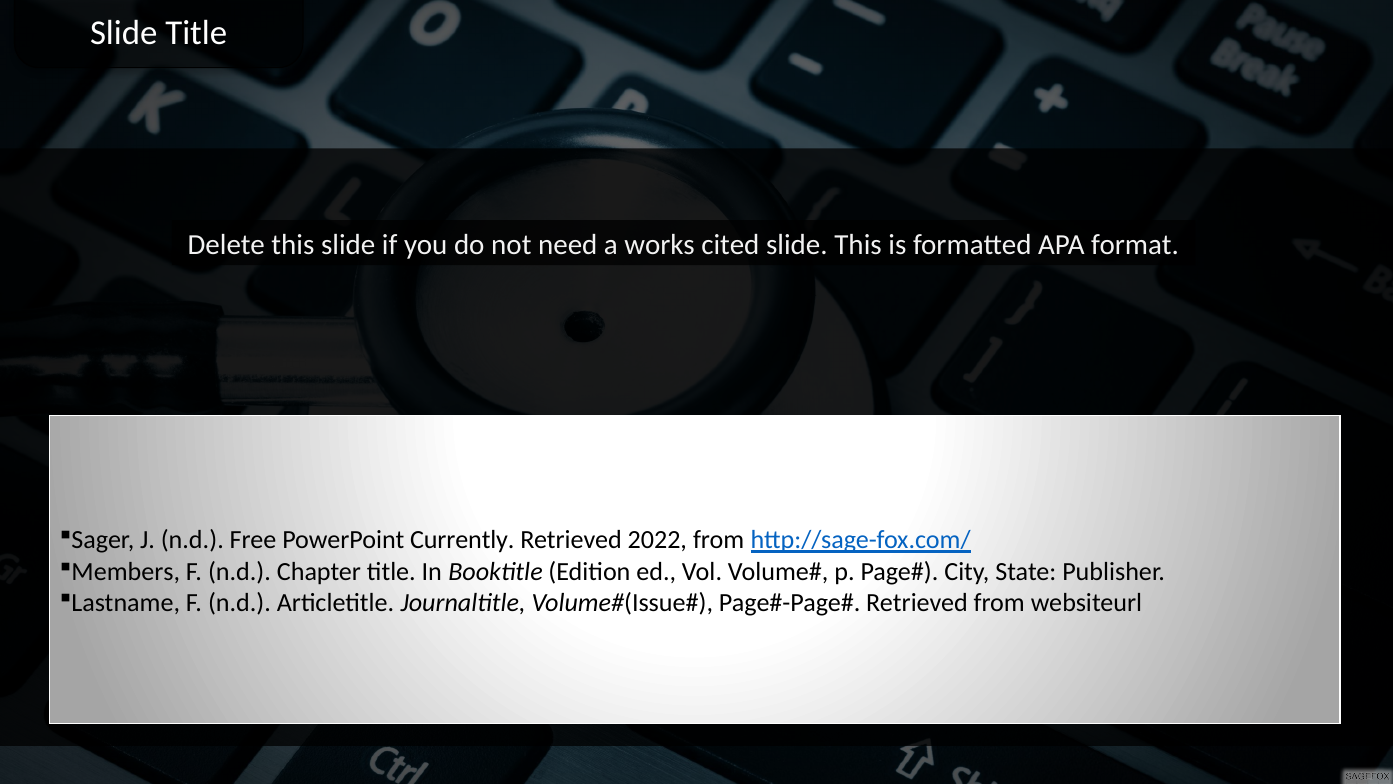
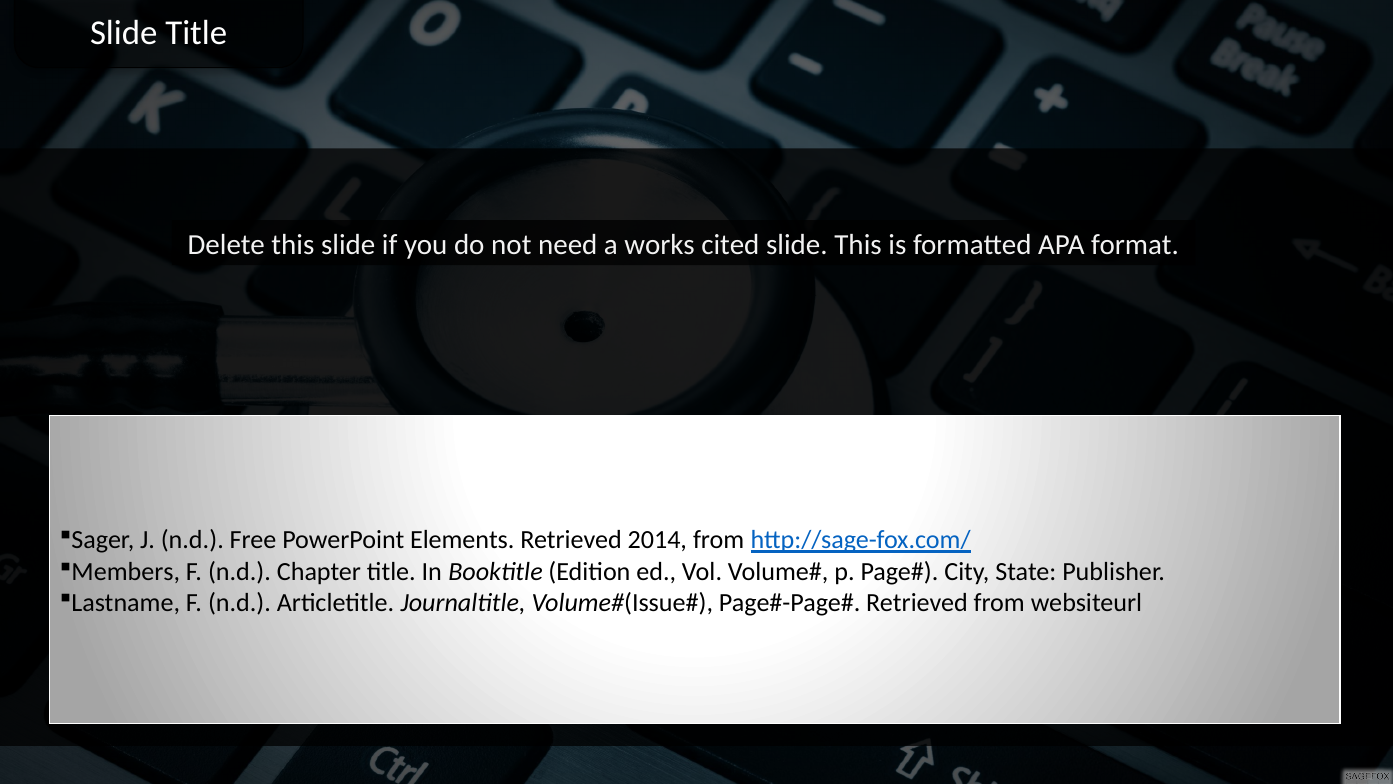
Currently: Currently -> Elements (462, 540)
2022: 2022 -> 2014 (657, 540)
